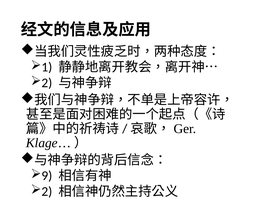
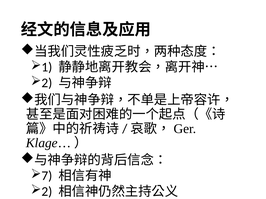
9: 9 -> 7 (47, 176)
